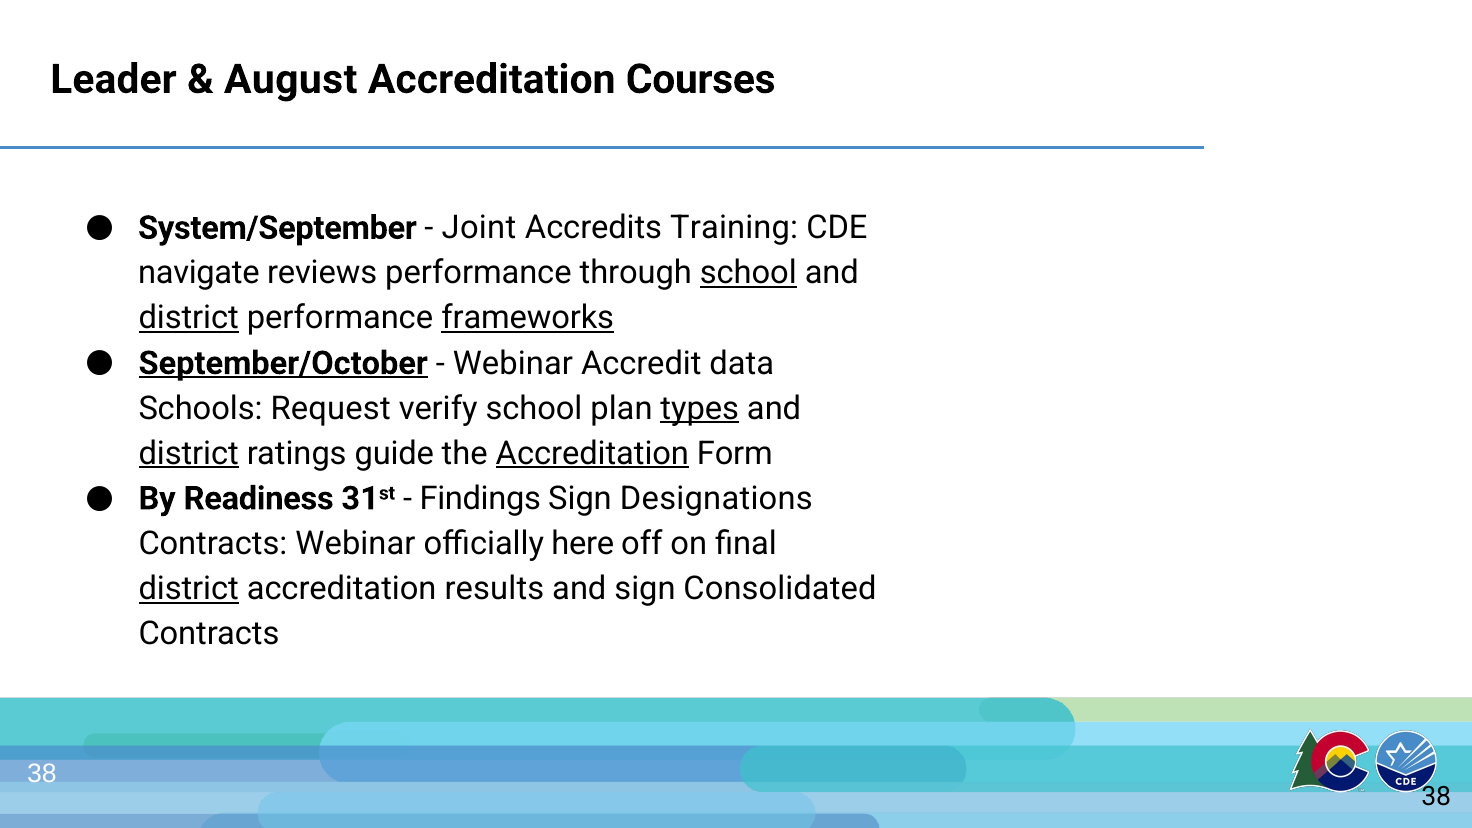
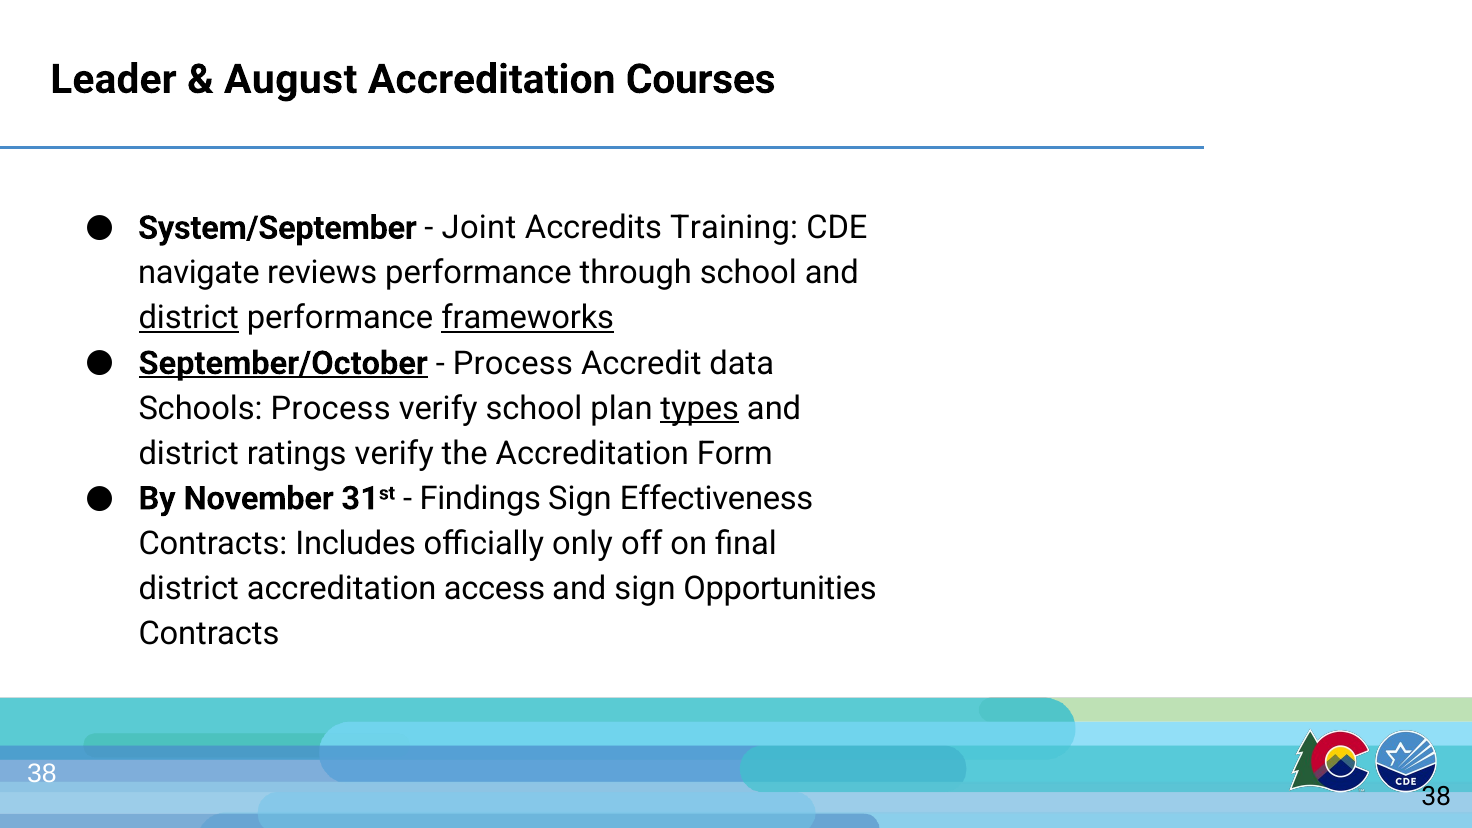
school underline: present -> none (748, 273)
Webinar: Webinar -> Process (513, 363)
Schools Request: Request -> Process (331, 408)
district underline: present -> none (189, 453)
ratings guide: guide -> verify (394, 453)
Accreditation underline: present -> none (592, 453)
Readiness: Readiness -> November (259, 499)
Designations: Designations -> Effectiveness (717, 499)
Contracts Webinar: Webinar -> Includes (356, 544)
here: here -> only (582, 544)
district underline: present -> none (189, 589)
results: results -> access (495, 589)
Consolidated: Consolidated -> Opportunities (780, 589)
